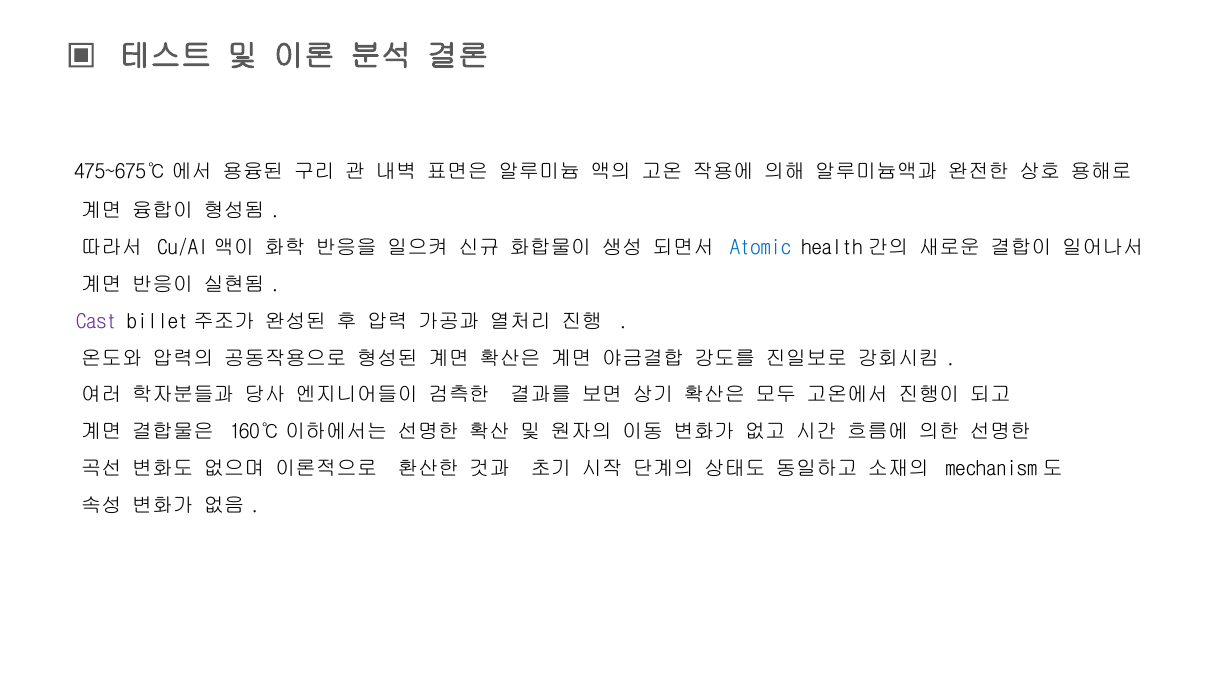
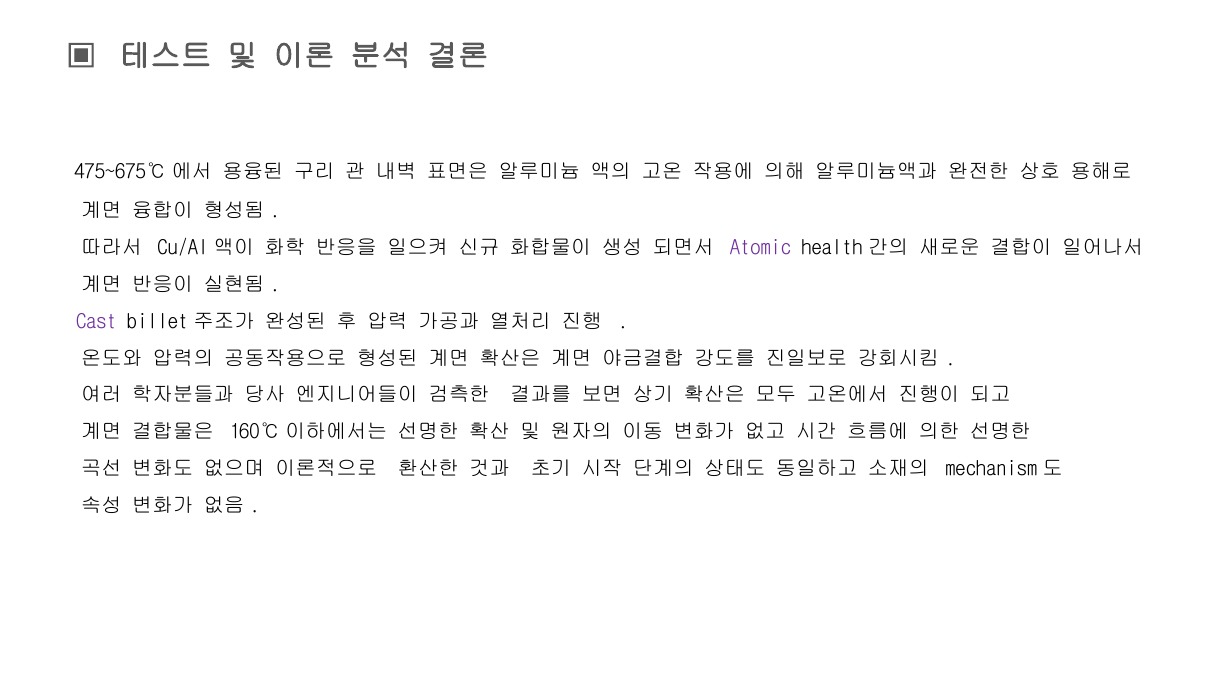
Atomic colour: blue -> purple (761, 248)
